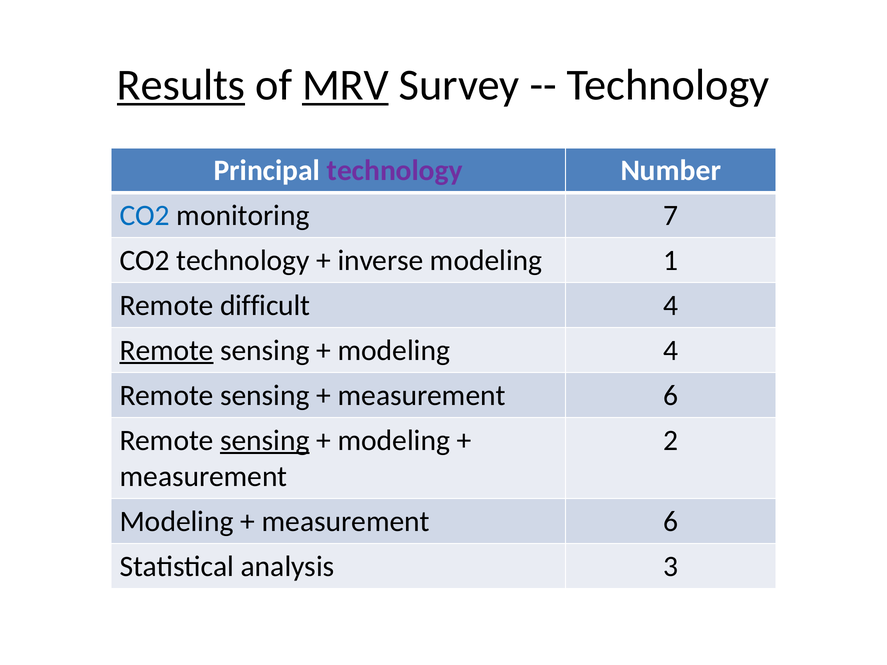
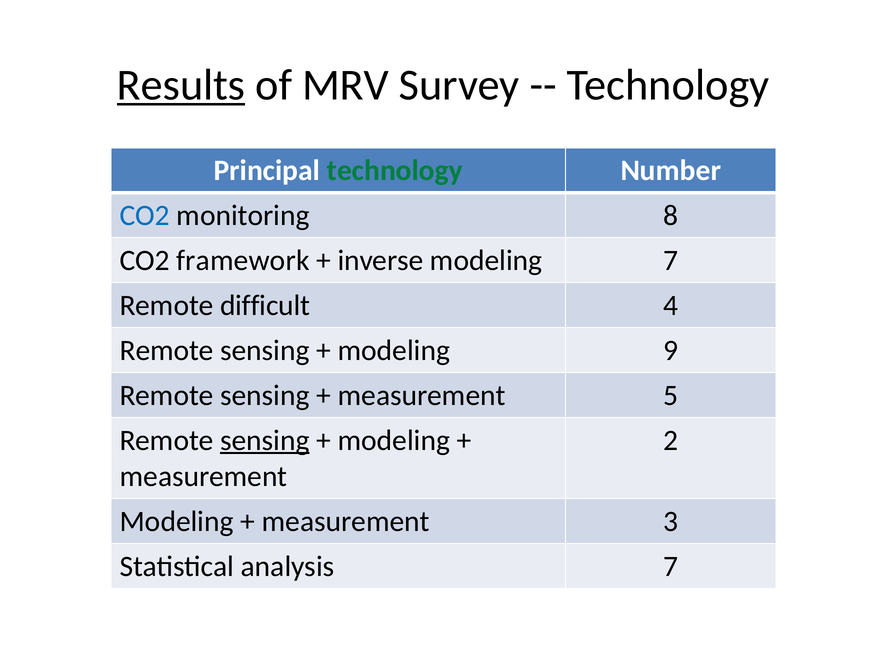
MRV underline: present -> none (345, 85)
technology colour: purple -> green (395, 171)
7: 7 -> 8 (671, 216)
CO2 technology: technology -> framework (243, 261)
modeling 1: 1 -> 7 (671, 261)
Remote underline: present -> none (167, 350)
modeling 4: 4 -> 9 (671, 350)
6: 6 -> 5 (671, 395)
6: 6 -> 3 (671, 521)
analysis 3: 3 -> 7 (671, 566)
